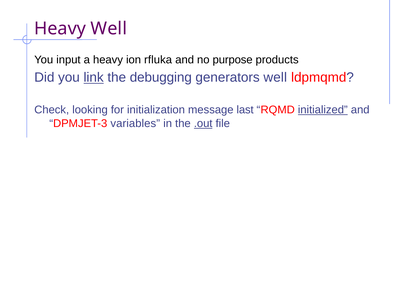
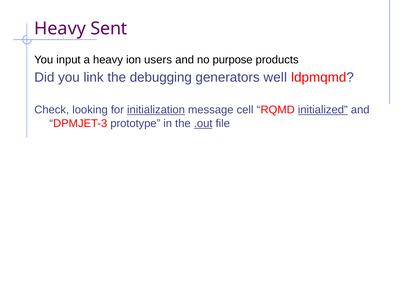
Heavy Well: Well -> Sent (109, 29)
rfluka: rfluka -> users (158, 60)
link underline: present -> none (94, 78)
initialization underline: none -> present (156, 110)
last: last -> cell (245, 110)
variables: variables -> prototype (135, 124)
